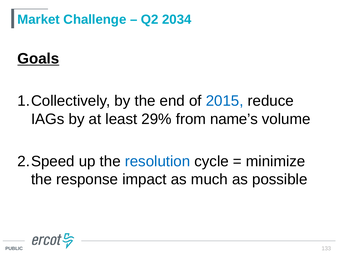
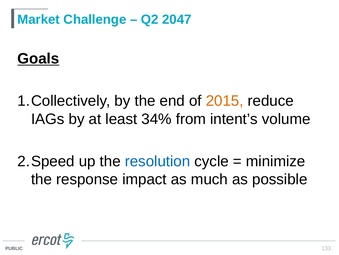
2034: 2034 -> 2047 (177, 20)
2015 colour: blue -> orange (225, 101)
29%: 29% -> 34% (157, 119)
name’s: name’s -> intent’s (234, 119)
